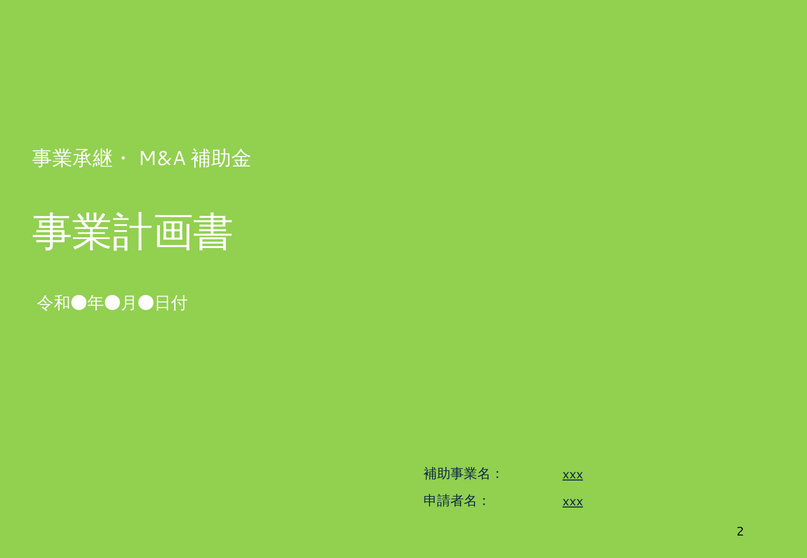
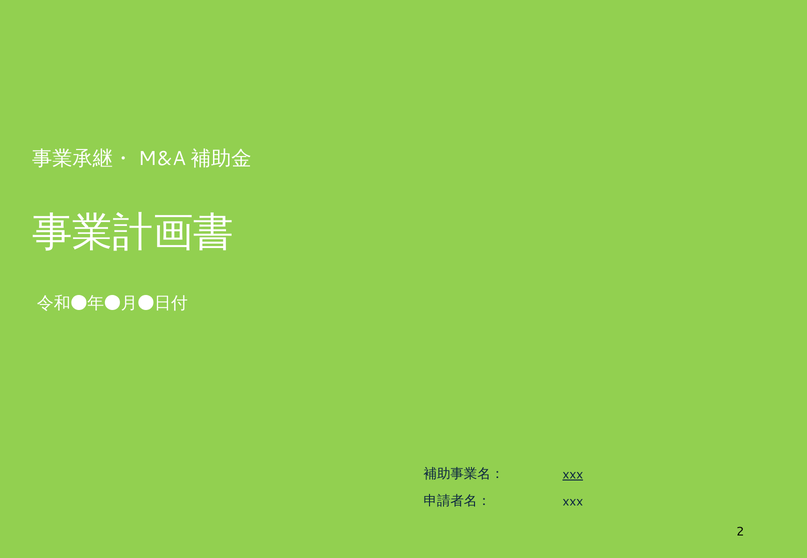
xxx underline: present -> none (573, 502)
